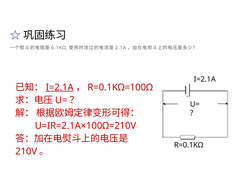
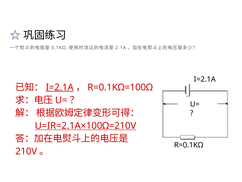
U=IR=2.1A×100Ω=210V underline: none -> present (85, 125)
